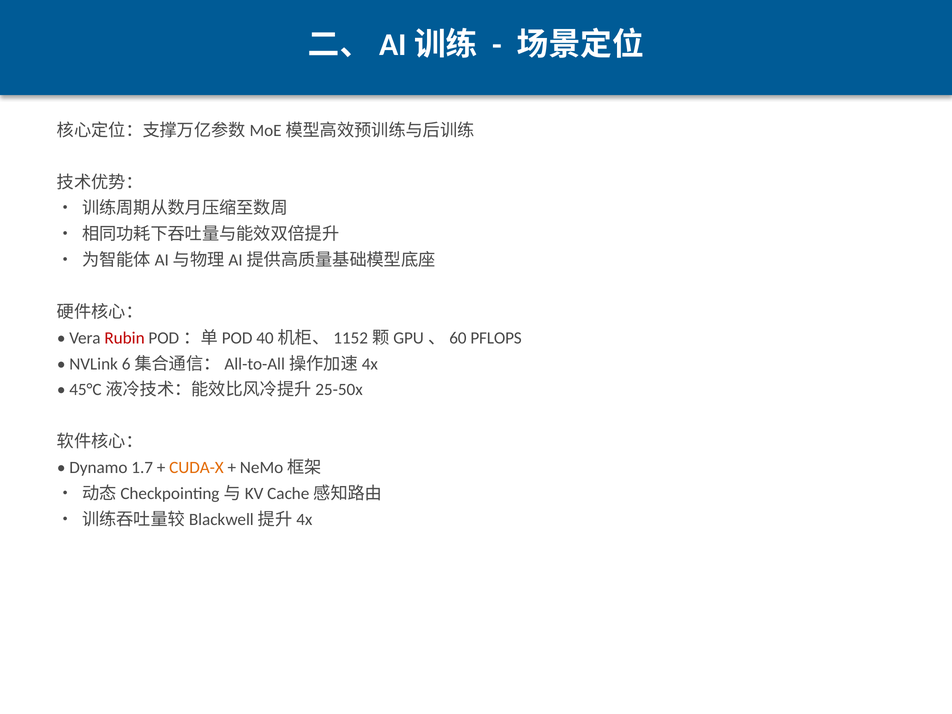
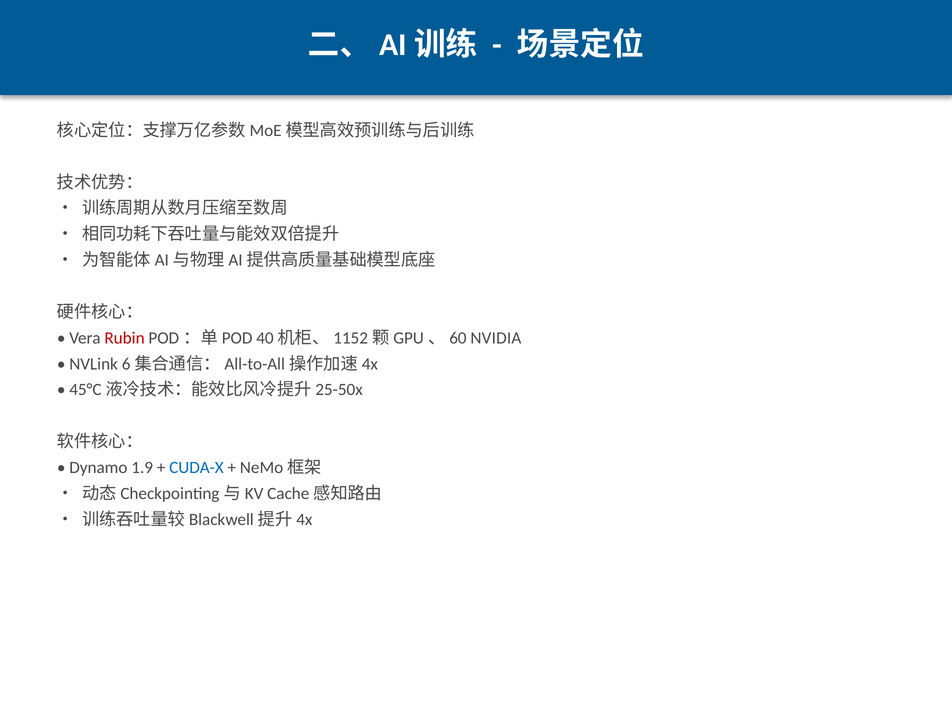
PFLOPS: PFLOPS -> NVIDIA (496, 338)
1.7: 1.7 -> 1.9 (142, 468)
CUDA-X colour: orange -> blue (197, 468)
